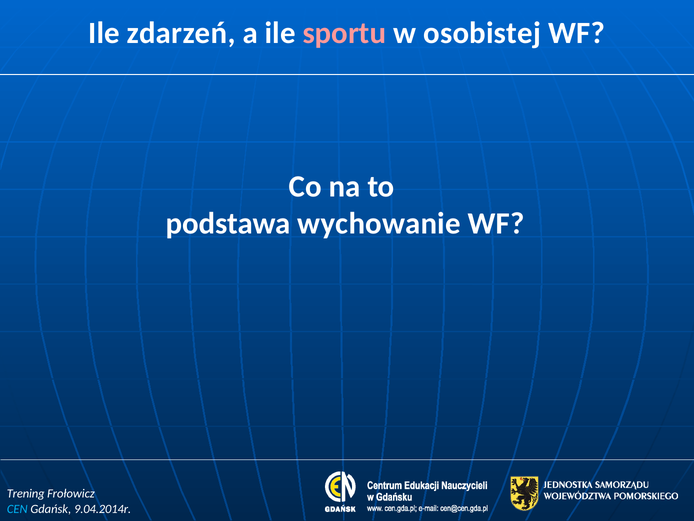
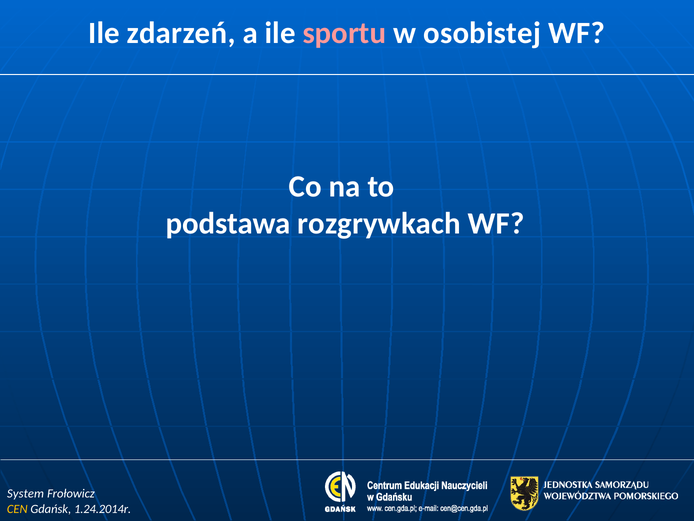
wychowanie: wychowanie -> rozgrywkach (379, 223)
Trening: Trening -> System (26, 493)
CEN colour: light blue -> yellow (17, 508)
9.04.2014r: 9.04.2014r -> 1.24.2014r (103, 508)
